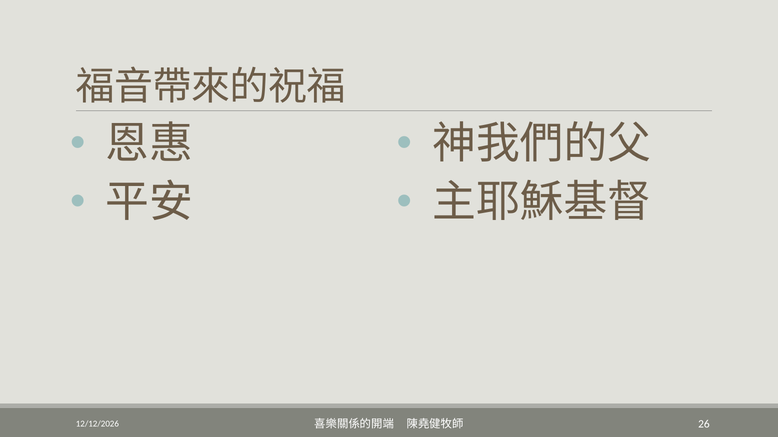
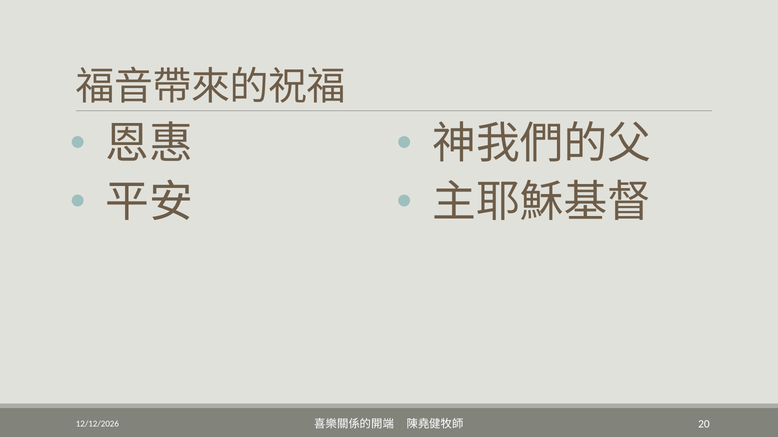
26: 26 -> 20 (704, 425)
